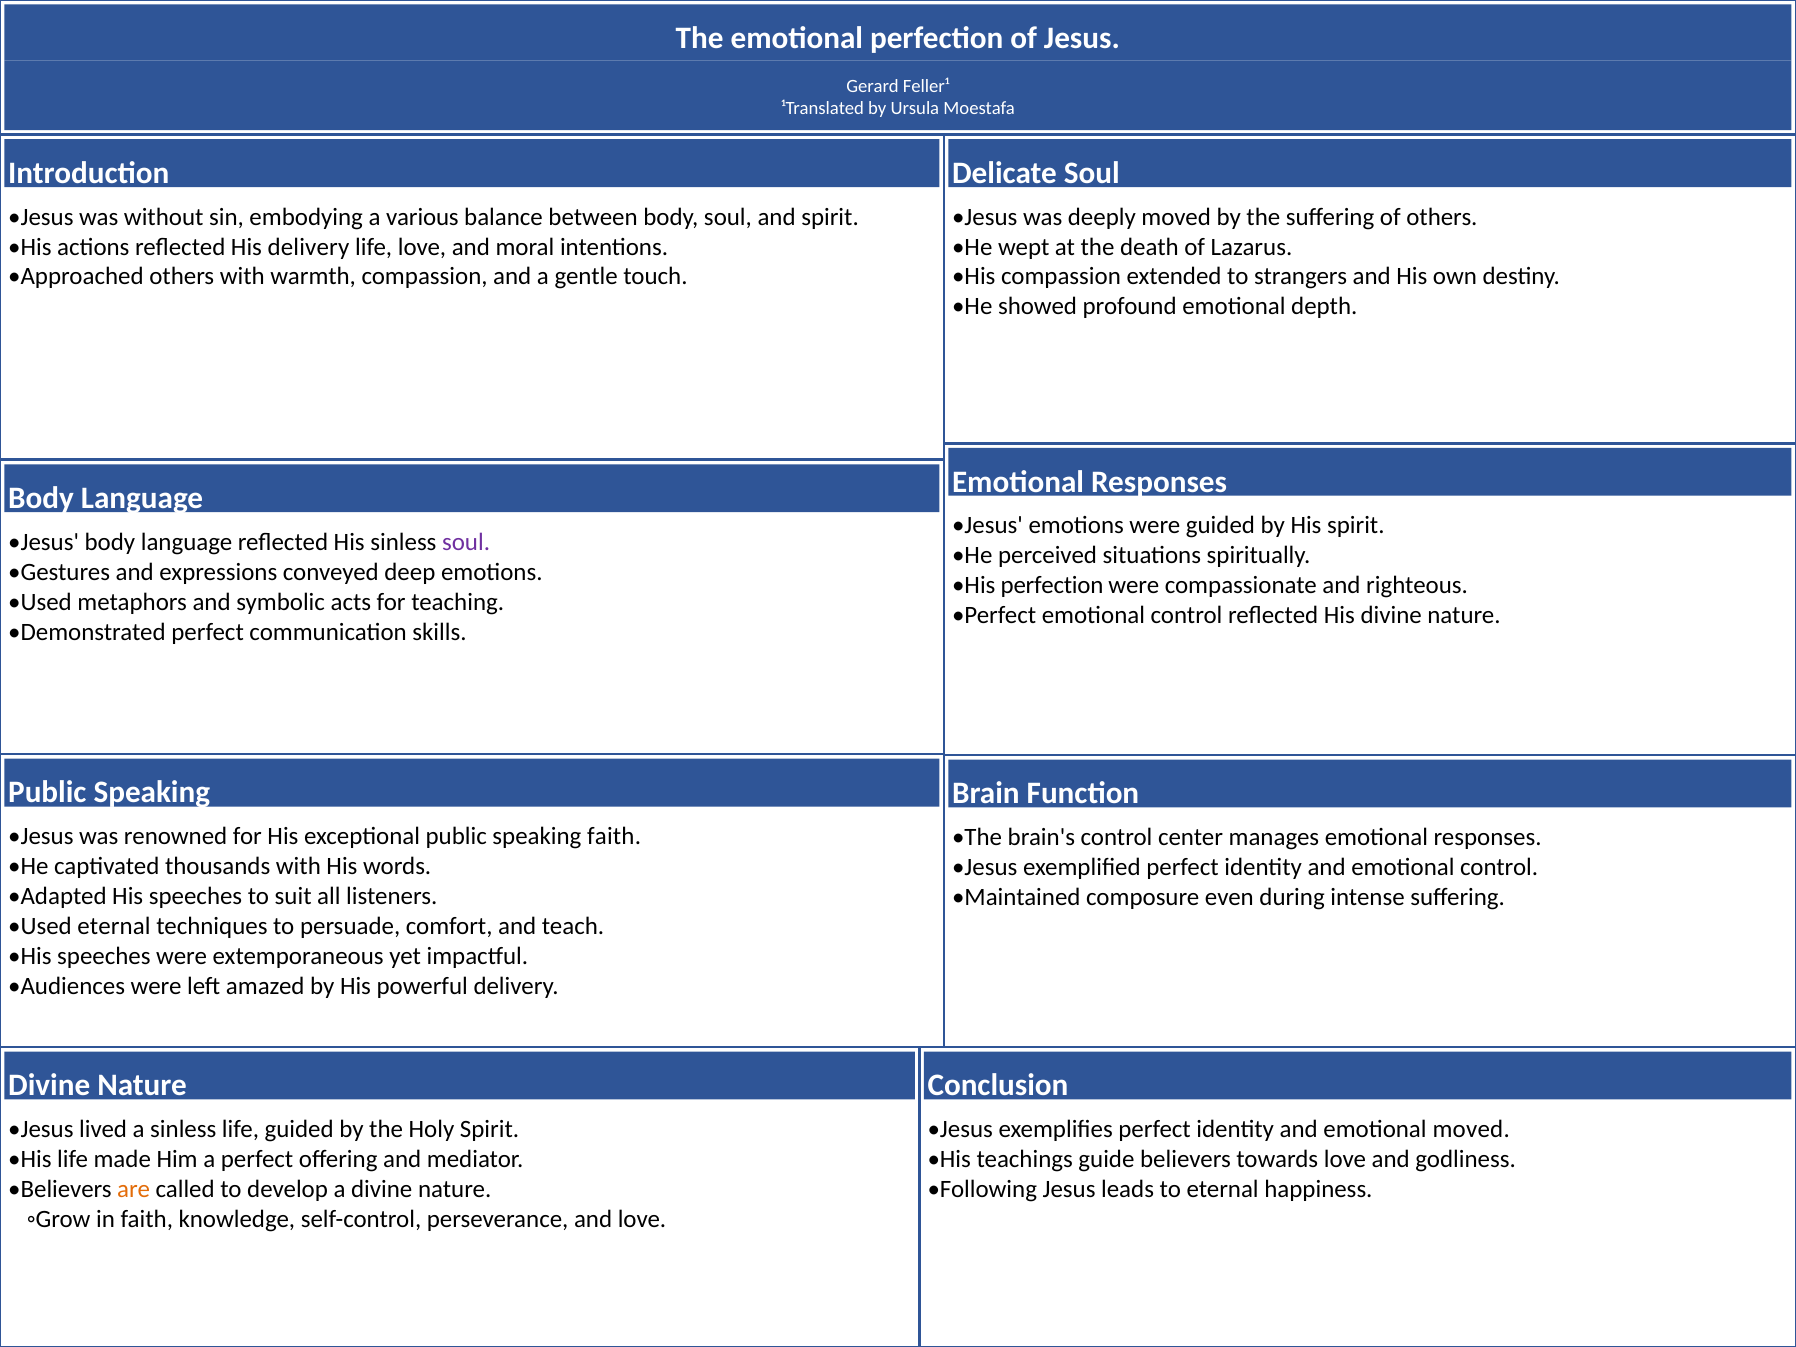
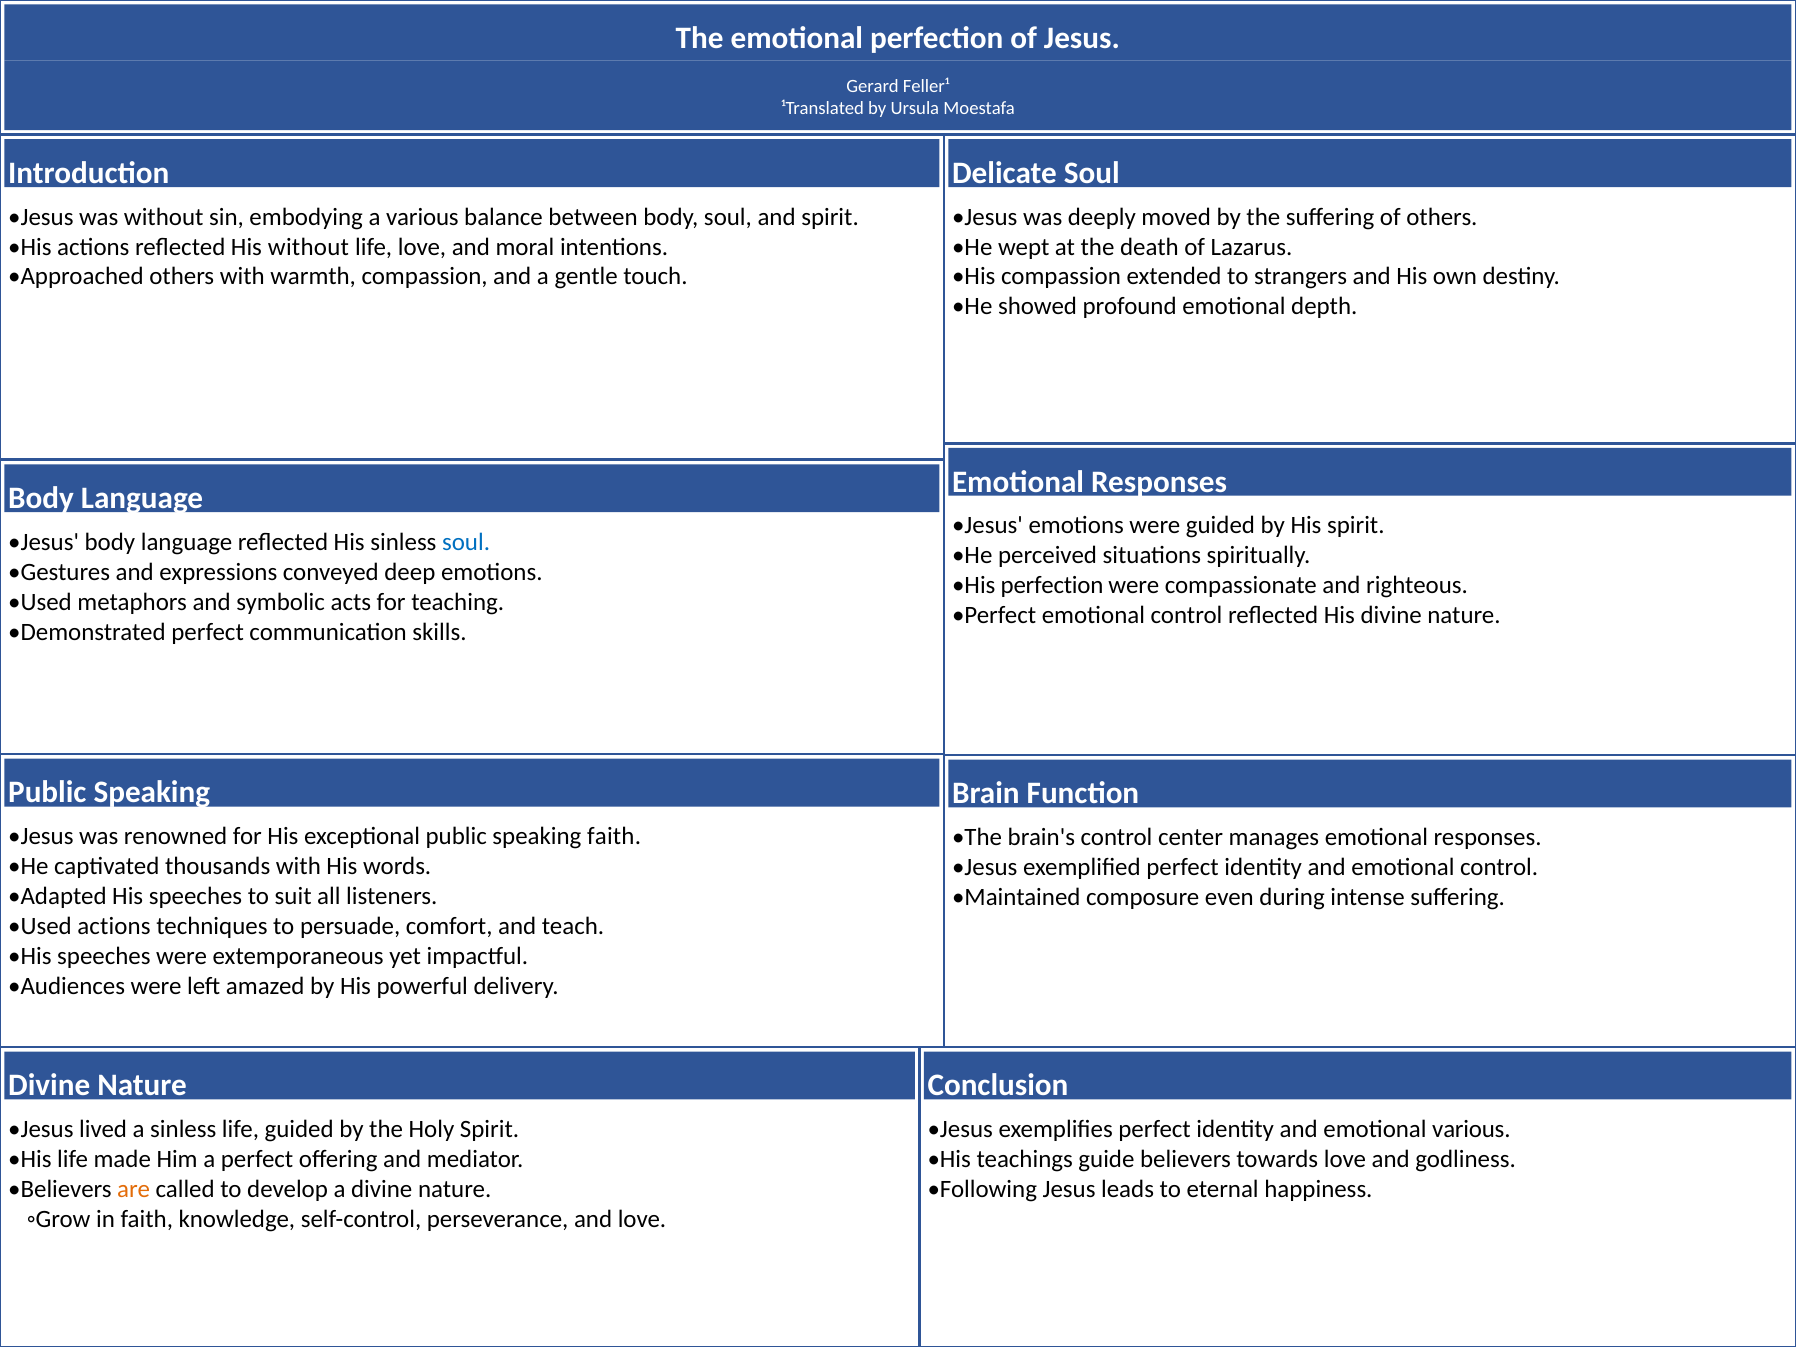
His delivery: delivery -> without (308, 247)
soul colour: purple -> blue (466, 542)
Used eternal: eternal -> actions (114, 926)
emotional moved: moved -> various (1471, 1129)
